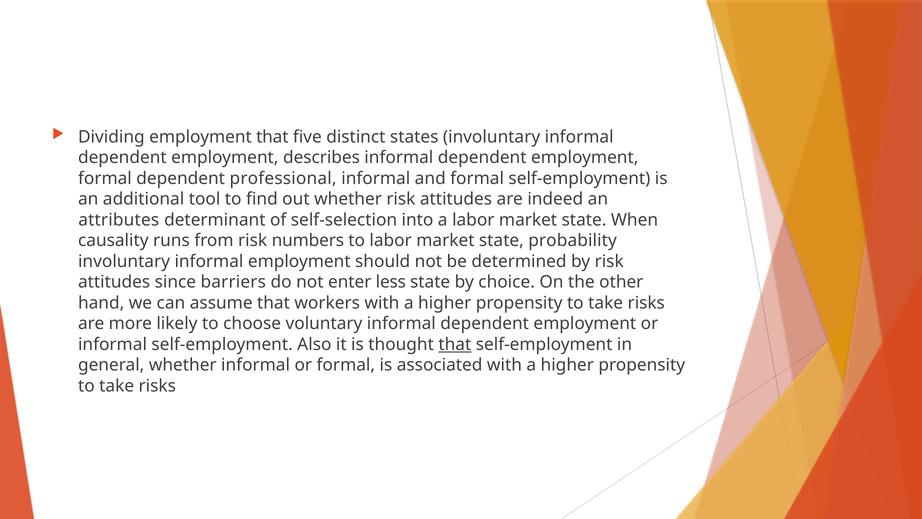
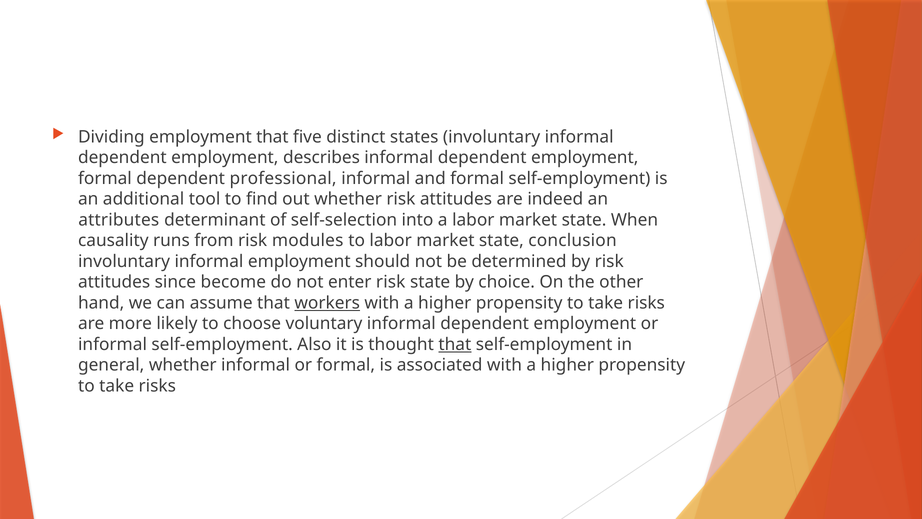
numbers: numbers -> modules (308, 241)
probability: probability -> conclusion (573, 241)
barriers: barriers -> become (233, 282)
enter less: less -> risk (391, 282)
workers underline: none -> present (327, 303)
